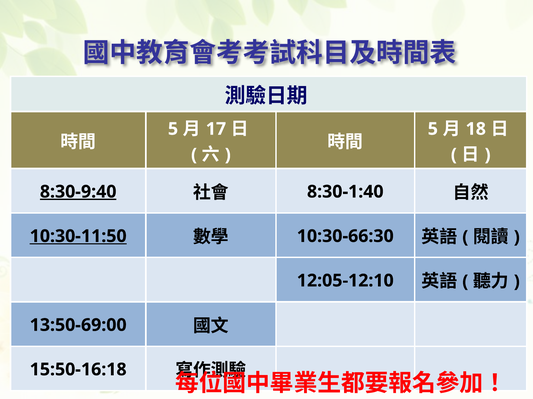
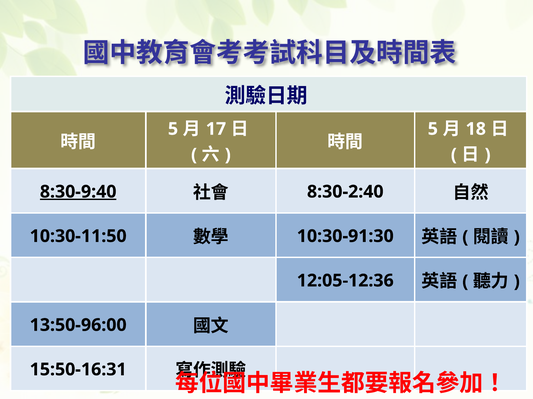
8:30-1:40: 8:30-1:40 -> 8:30-2:40 (345, 192)
10:30-11:50 underline: present -> none (78, 237)
10:30-66:30: 10:30-66:30 -> 10:30-91:30 (345, 237)
12:05-12:10: 12:05-12:10 -> 12:05-12:36 (345, 281)
13:50-69:00: 13:50-69:00 -> 13:50-96:00 (78, 326)
15:50-16:18: 15:50-16:18 -> 15:50-16:31 (78, 370)
